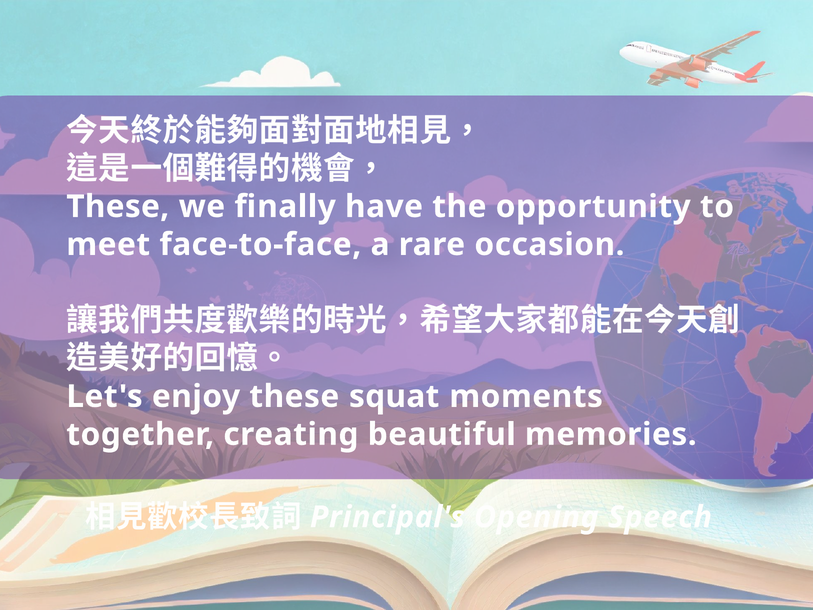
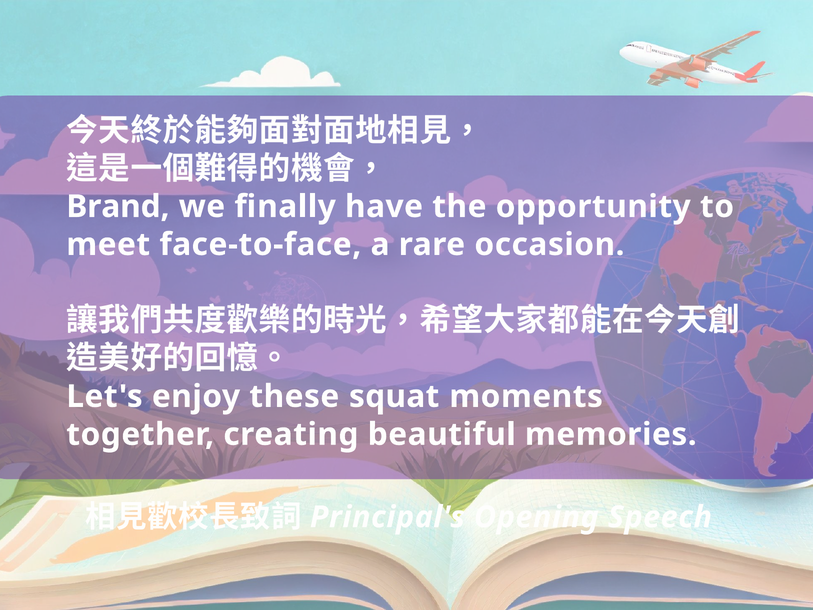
These: These -> Brand (118, 206)
